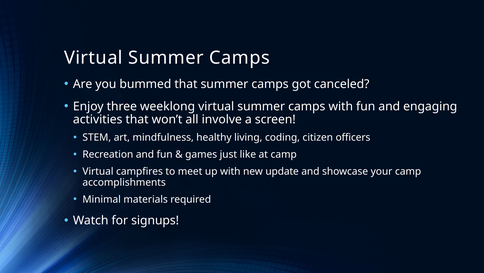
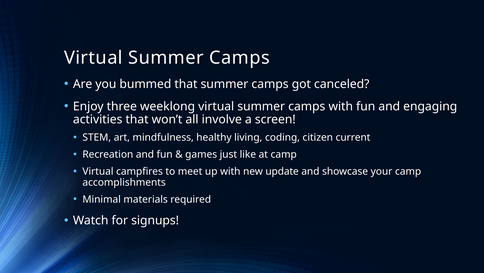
officers: officers -> current (353, 137)
